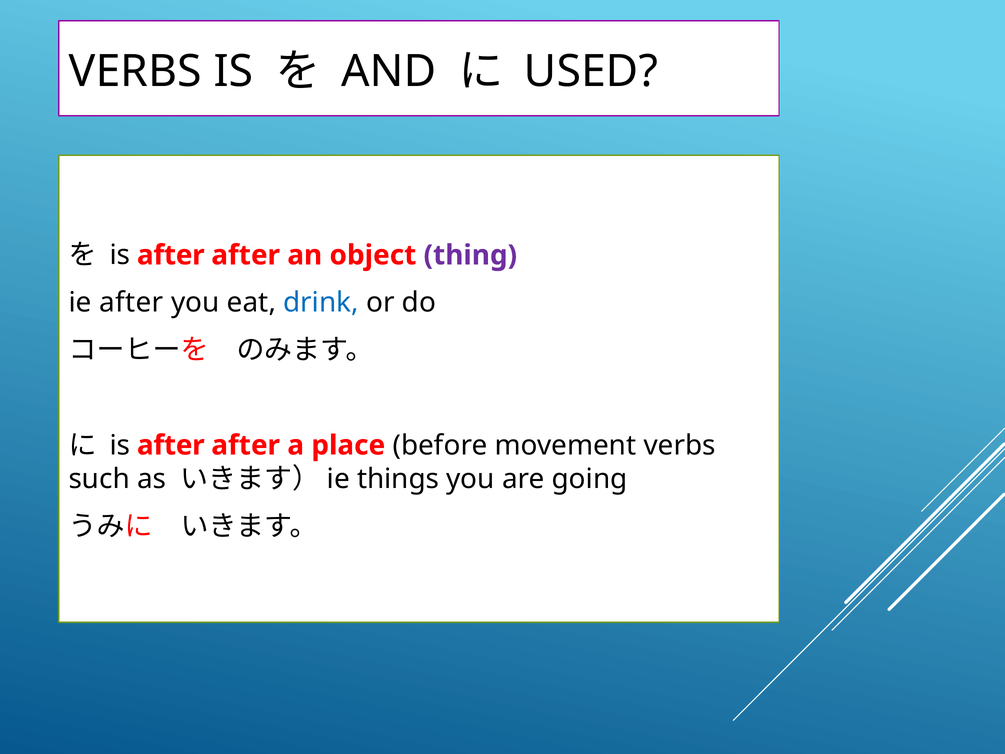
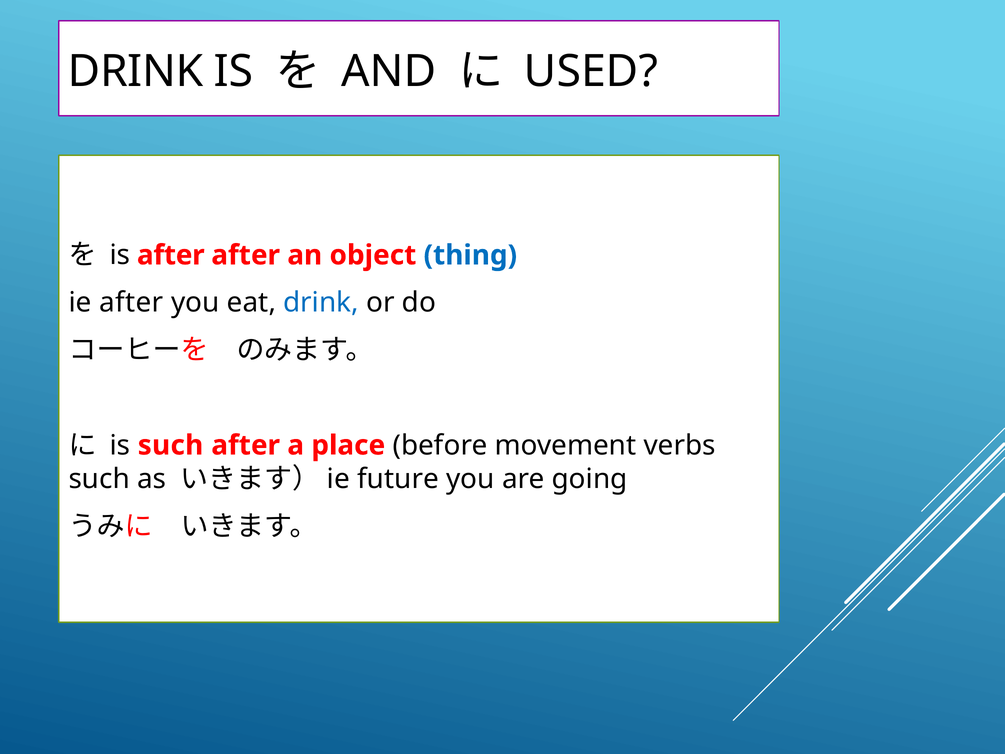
VERBS: VERBS -> DRINK (136, 71)
thing colour: purple -> blue (470, 255)
after: after -> such (171, 445)
things: things -> future (398, 479)
